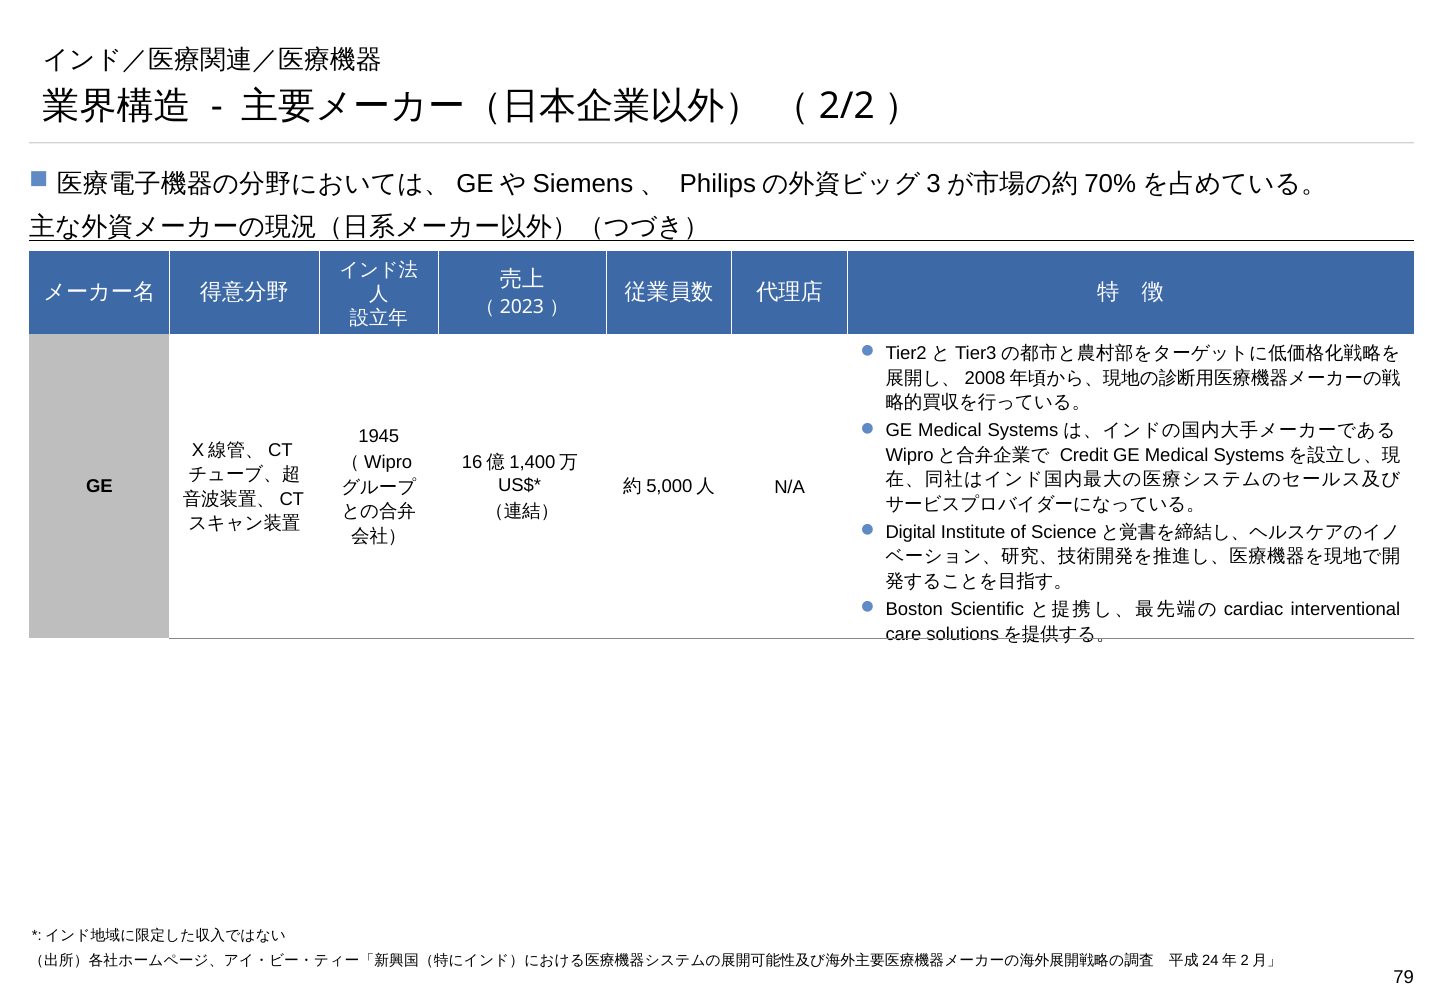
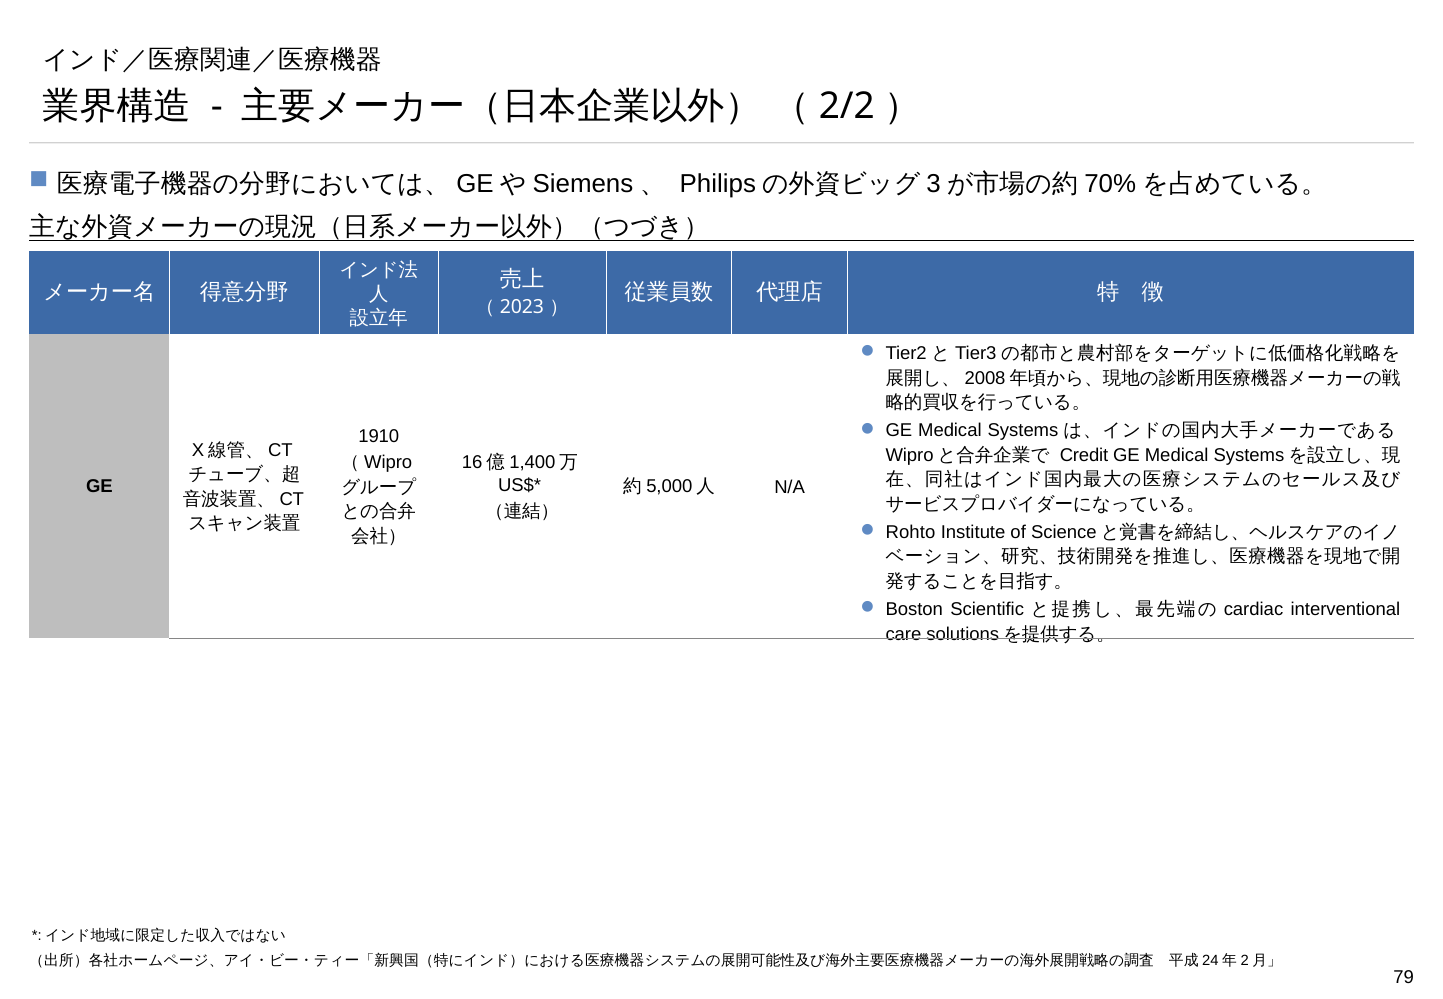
1945: 1945 -> 1910 (379, 436)
Digital: Digital -> Rohto (911, 532)
